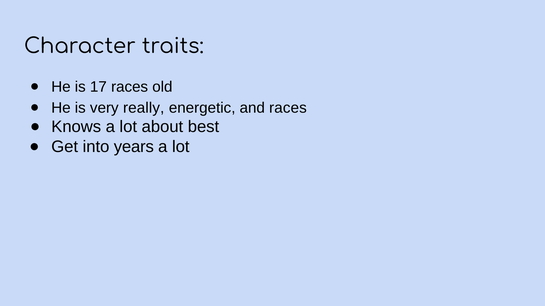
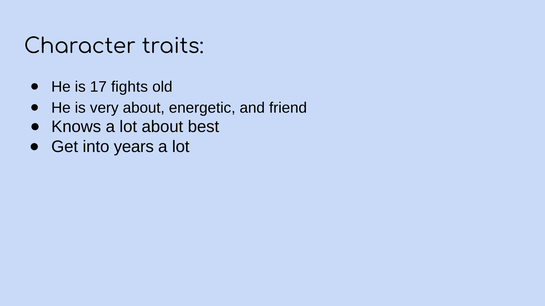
17 races: races -> fights (130, 87)
very really: really -> about (144, 108)
and races: races -> friend (288, 108)
